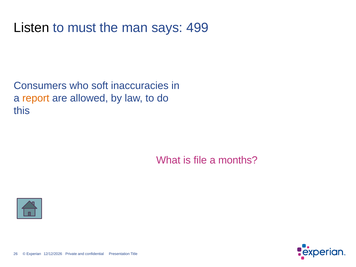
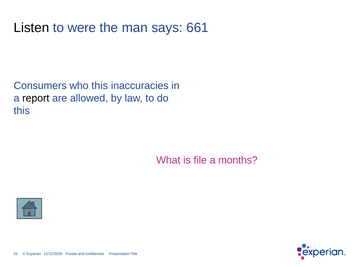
must: must -> were (82, 28)
499: 499 -> 661 (198, 28)
who soft: soft -> this (100, 86)
report colour: orange -> black (36, 98)
